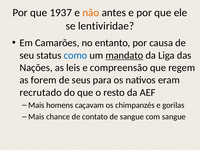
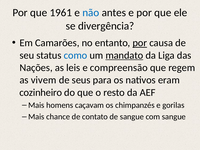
1937: 1937 -> 1961 (61, 13)
não colour: orange -> blue (91, 13)
lentiviridae: lentiviridae -> divergência (106, 26)
por underline: none -> present (140, 43)
forem: forem -> vivem (44, 80)
recrutado: recrutado -> cozinheiro (41, 92)
